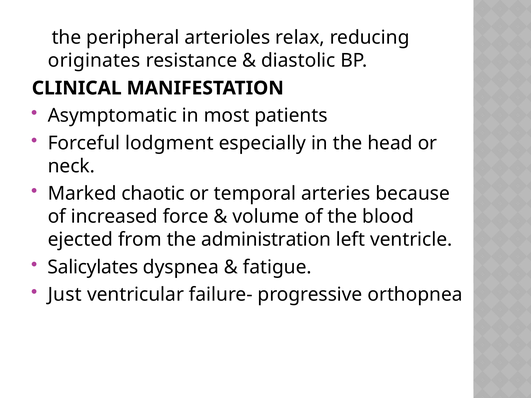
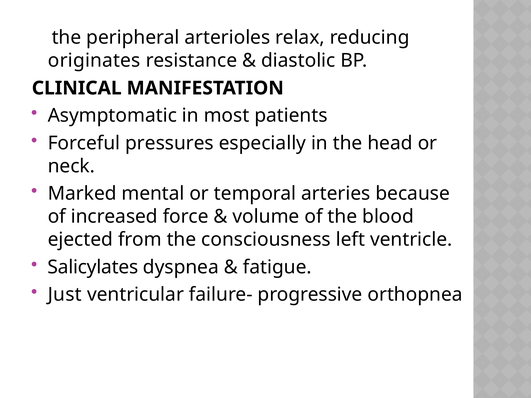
lodgment: lodgment -> pressures (170, 143)
chaotic: chaotic -> mental (153, 194)
administration: administration -> consciousness (266, 240)
